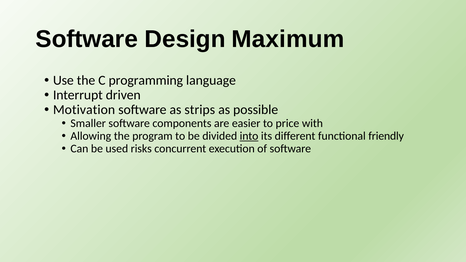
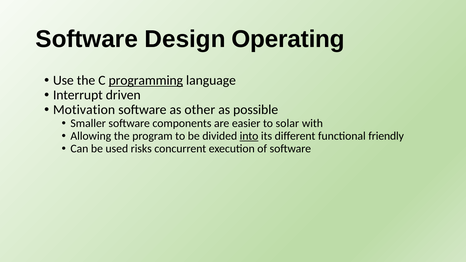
Maximum: Maximum -> Operating (288, 39)
programming underline: none -> present (146, 81)
strips: strips -> other (200, 110)
price: price -> solar (287, 124)
